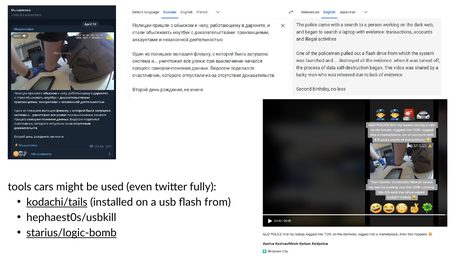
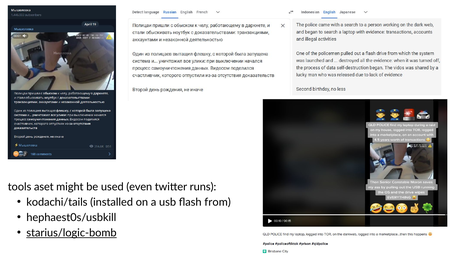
cars: cars -> aset (44, 187)
fully: fully -> runs (203, 187)
kodachi/tails underline: present -> none (57, 202)
